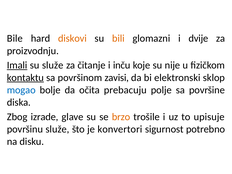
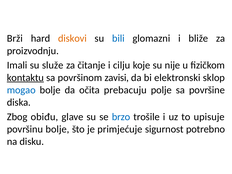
Bile: Bile -> Brži (15, 38)
bili colour: orange -> blue (118, 38)
dvije: dvije -> bliže (198, 38)
Imali underline: present -> none (17, 65)
inču: inču -> cilju (122, 65)
izrade: izrade -> obiđu (44, 117)
brzo colour: orange -> blue (121, 117)
površinu služe: služe -> bolje (57, 129)
konvertori: konvertori -> primjećuje (120, 129)
